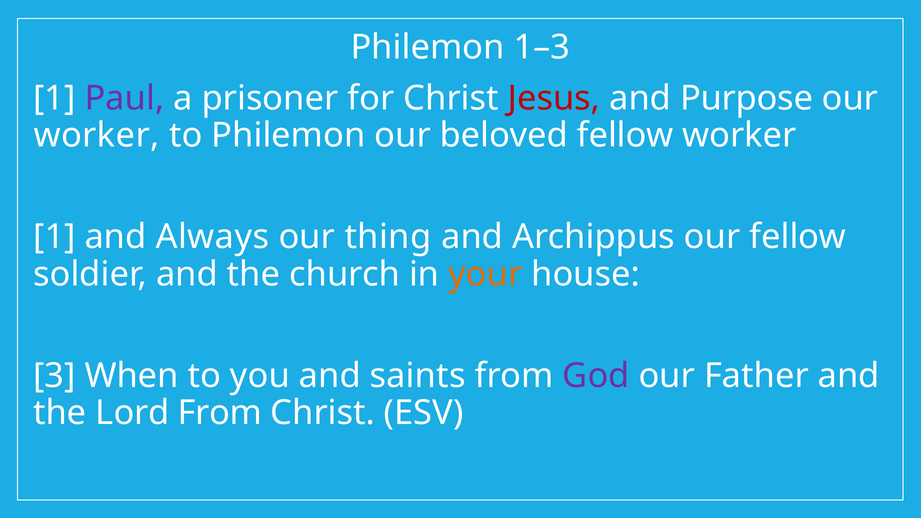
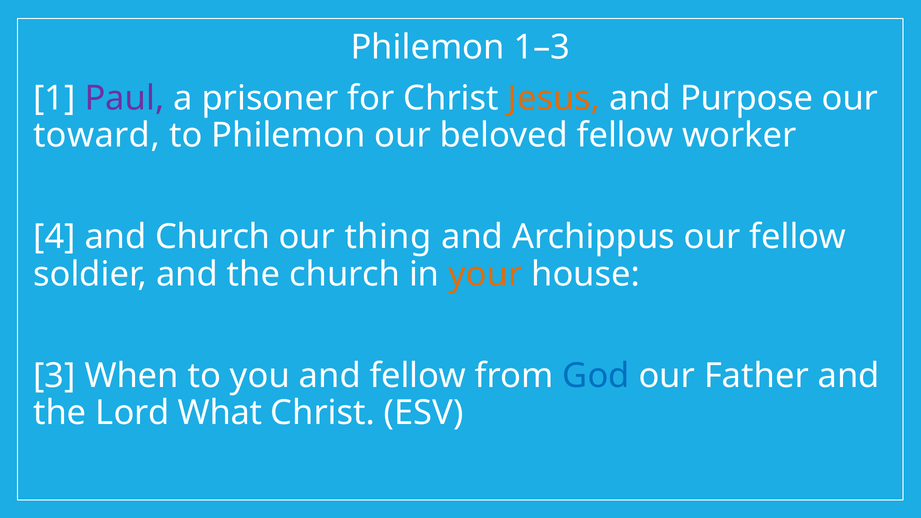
Jesus colour: red -> orange (554, 98)
worker: worker -> toward (96, 135)
1: 1 -> 4 (54, 237)
and Always: Always -> Church (213, 237)
and saints: saints -> fellow (418, 376)
God colour: purple -> blue (596, 376)
Lord From: From -> What (220, 413)
